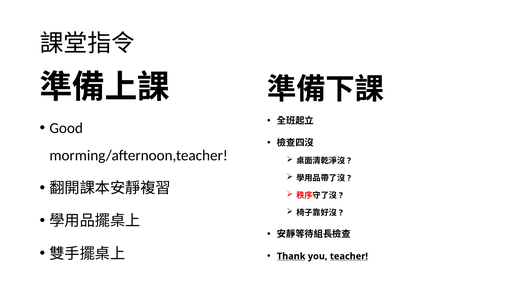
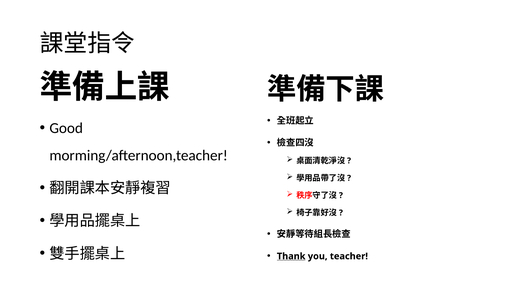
teacher underline: present -> none (349, 256)
